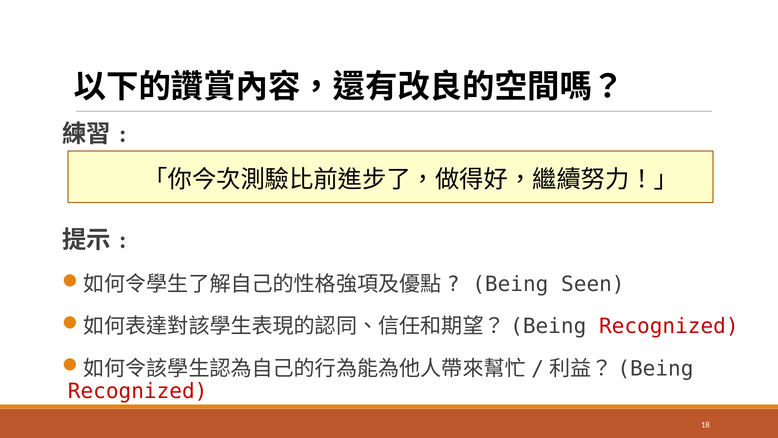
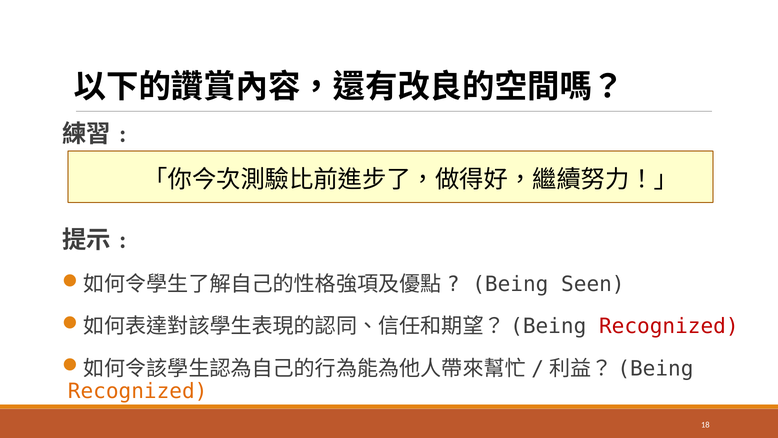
Recognized colour: red -> orange (138, 391)
